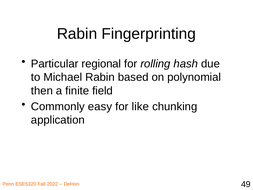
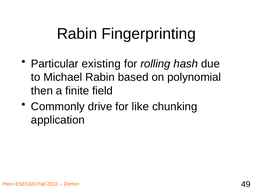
regional: regional -> existing (101, 64)
easy: easy -> drive (100, 106)
